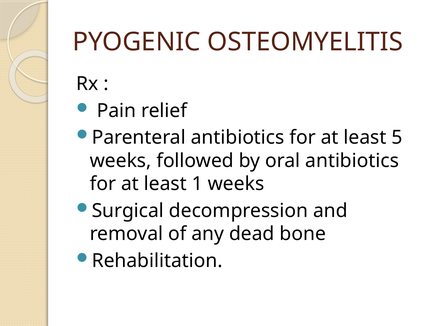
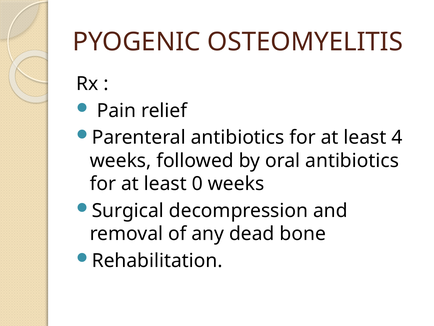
5: 5 -> 4 (397, 137)
1: 1 -> 0 (197, 184)
